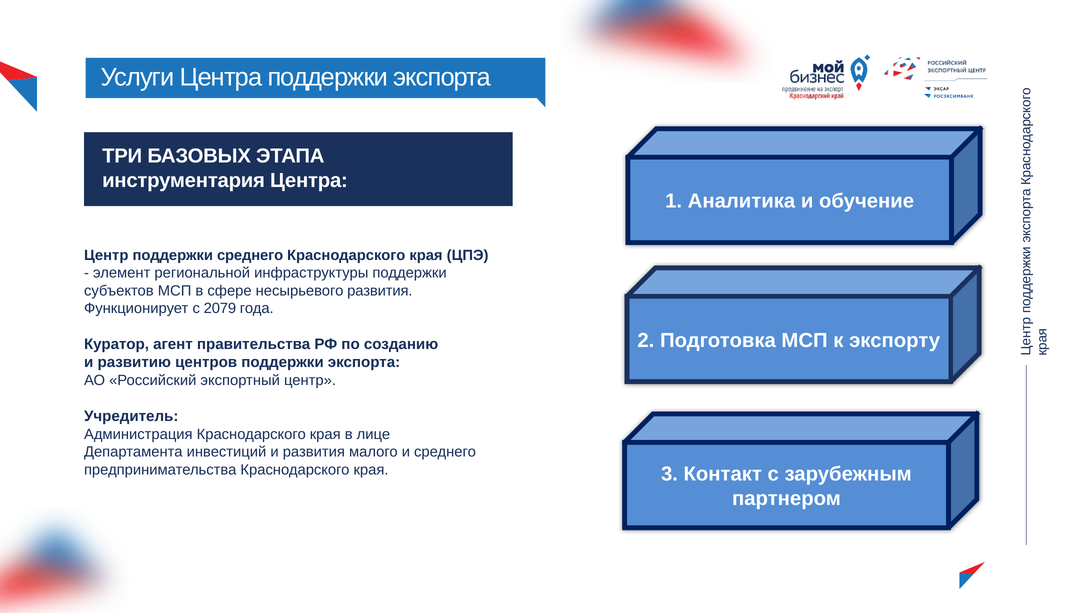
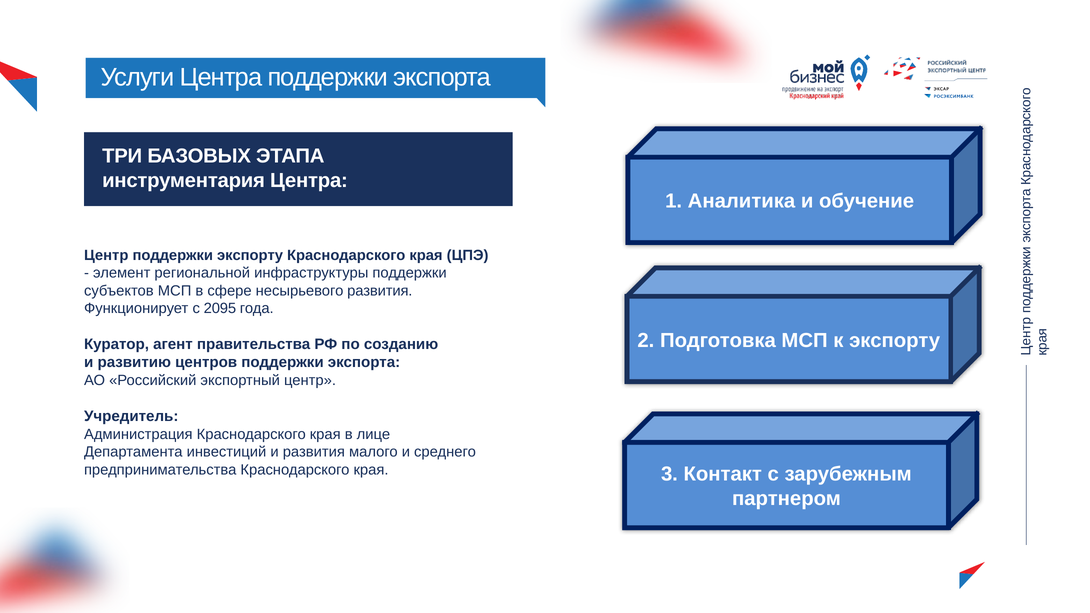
поддержки среднего: среднего -> экспорту (250, 255)
2079: 2079 -> 2095 (220, 308)
